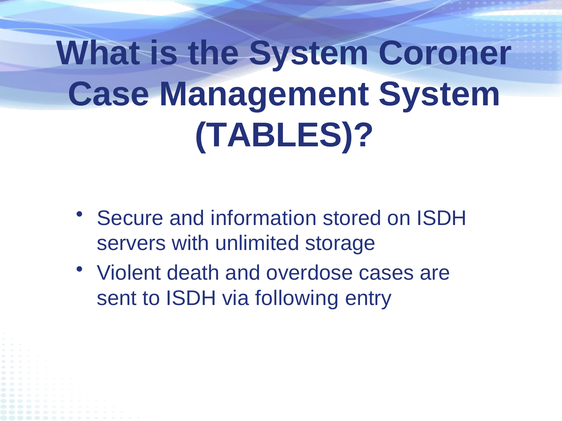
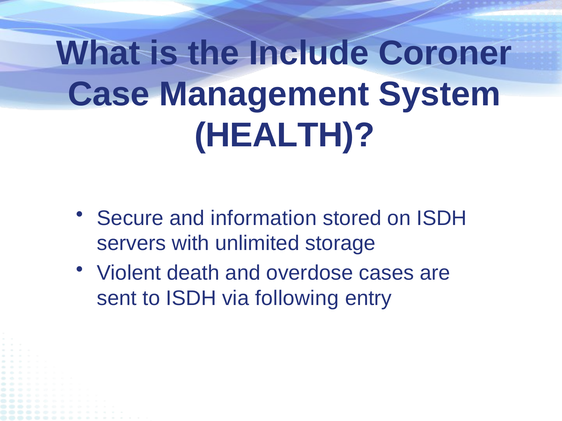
the System: System -> Include (309, 53)
TABLES: TABLES -> HEALTH (285, 135)
